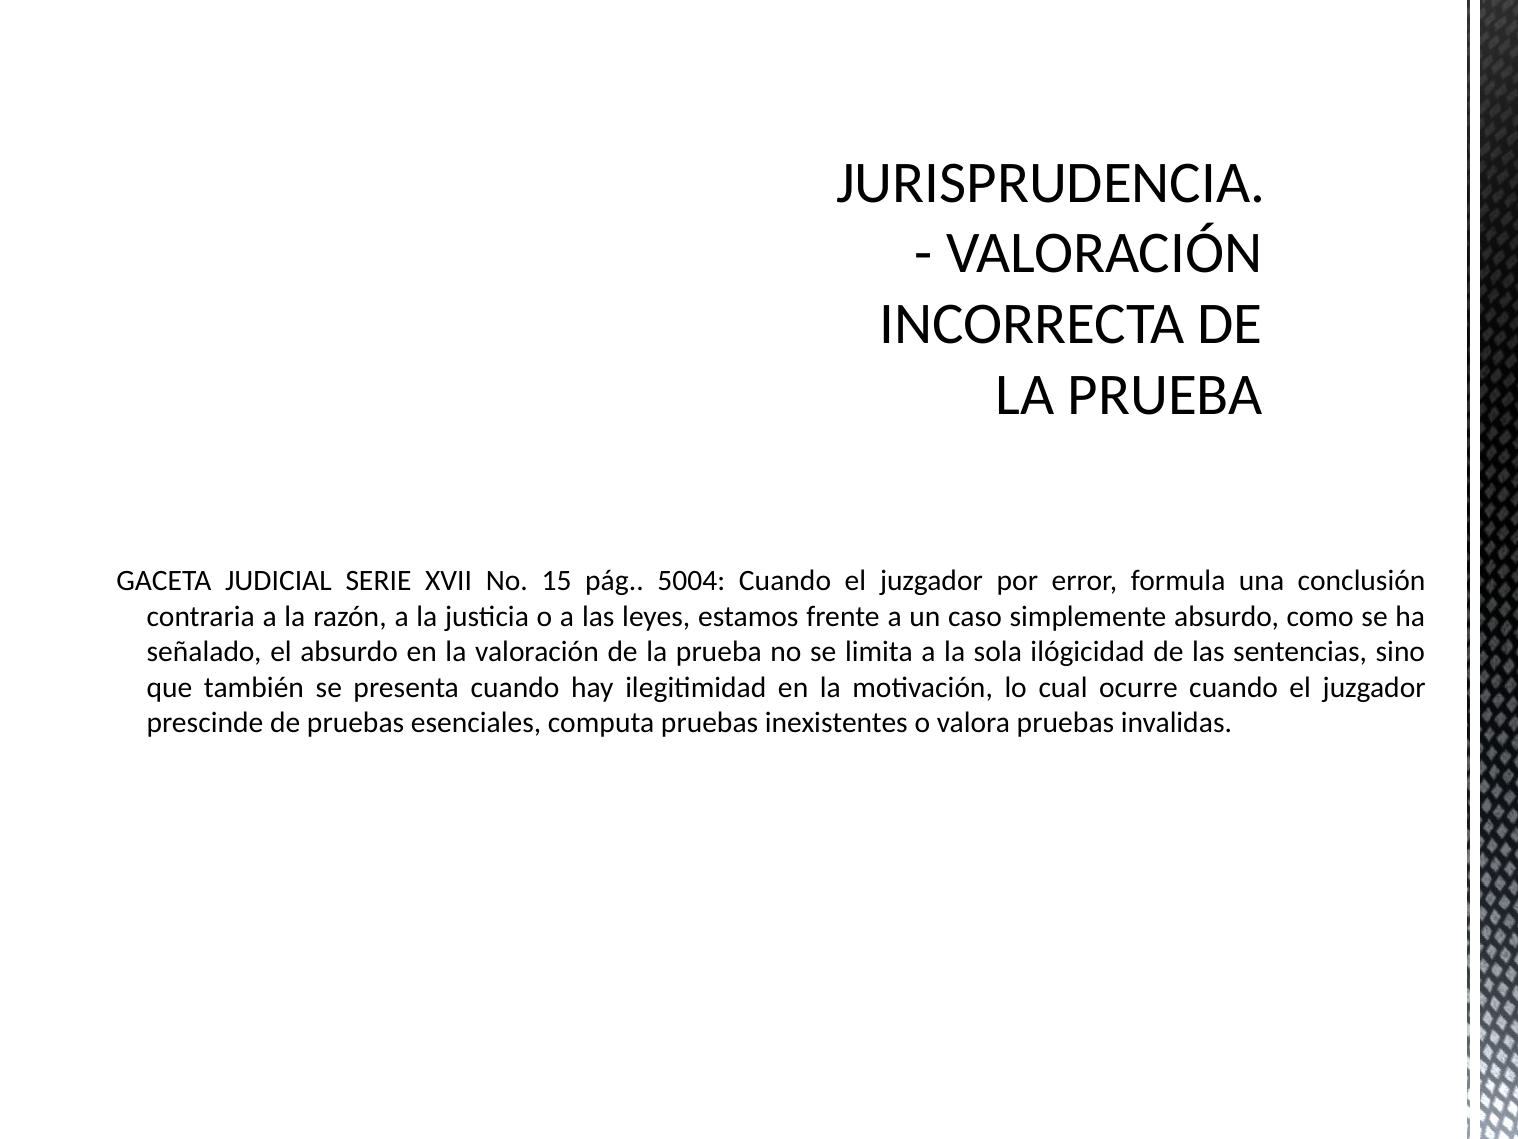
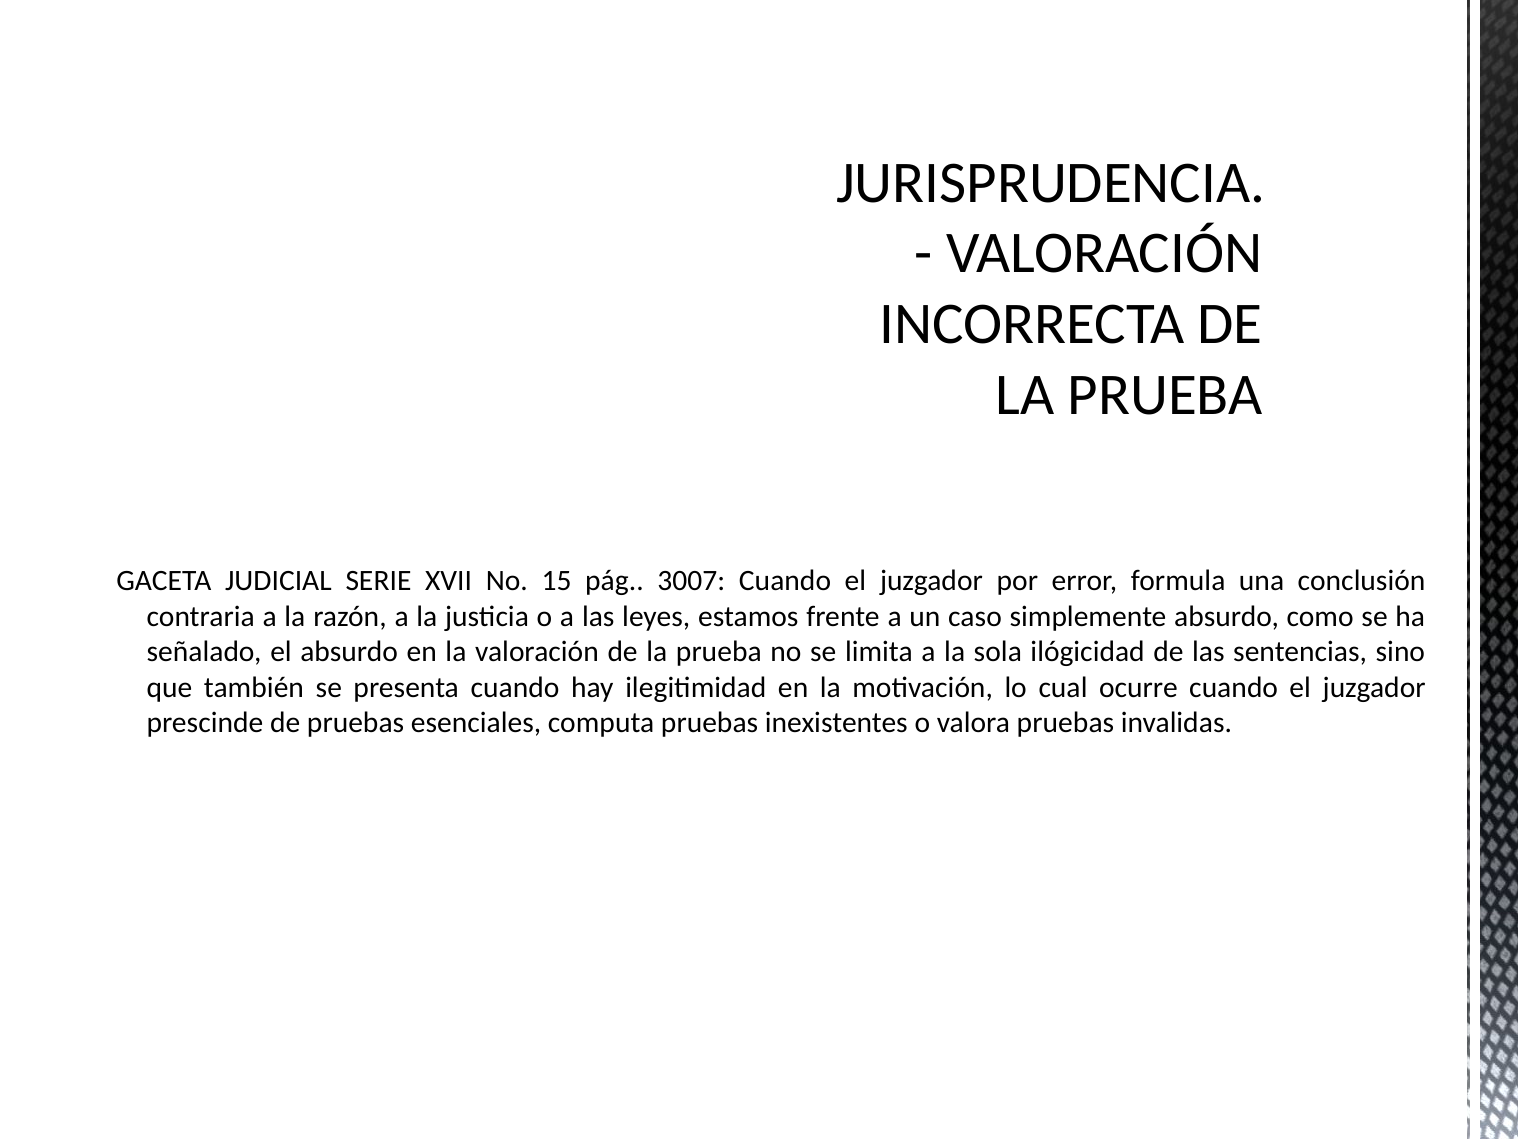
5004: 5004 -> 3007 (691, 581)
